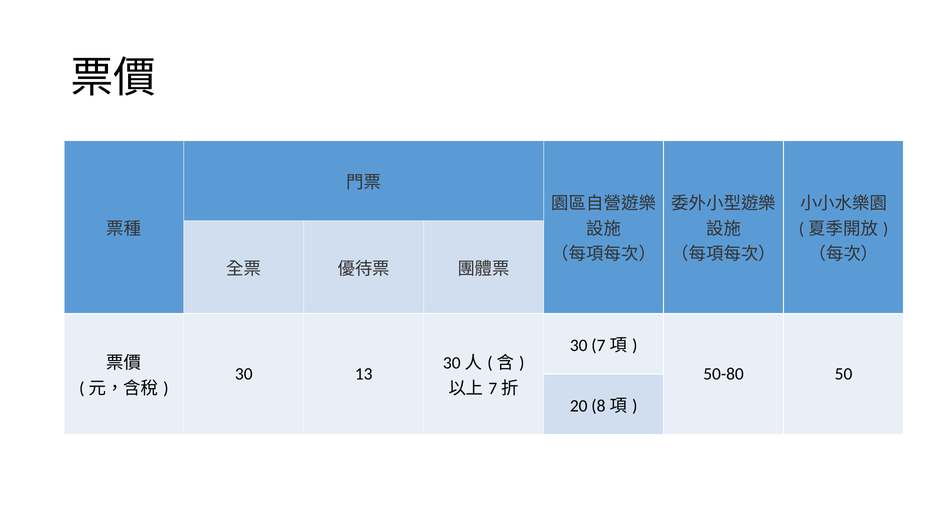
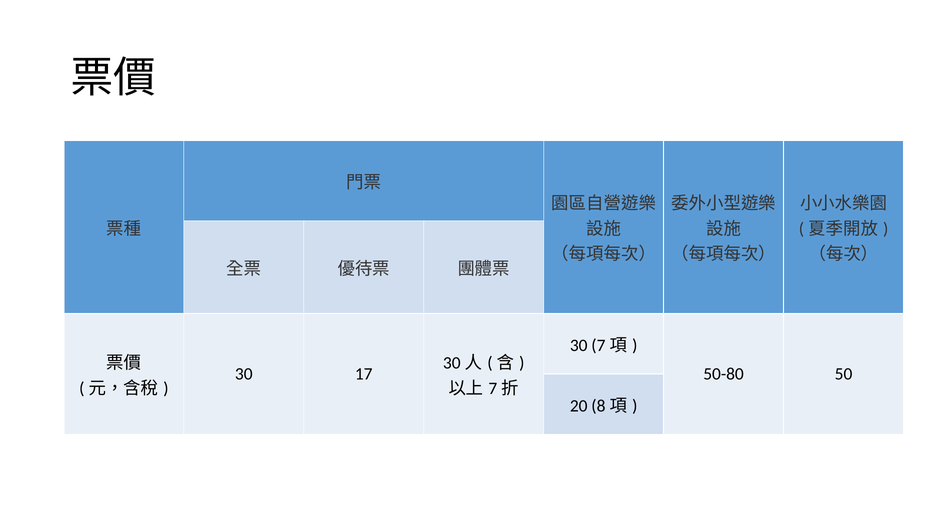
13: 13 -> 17 (364, 374)
